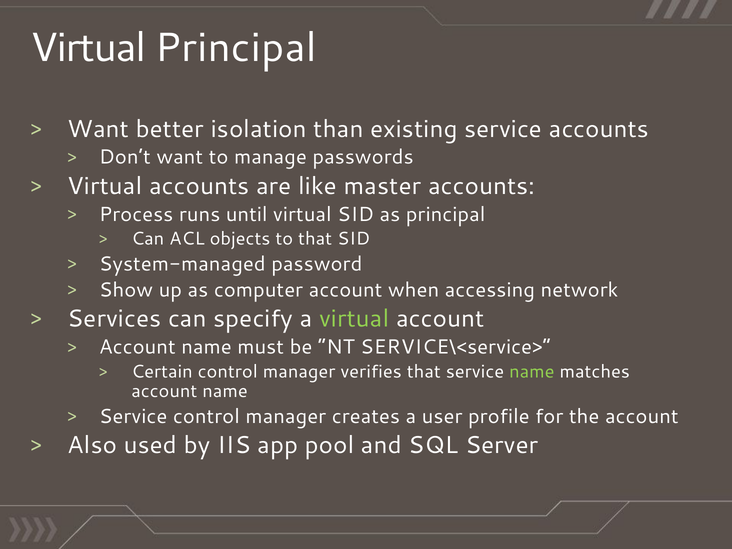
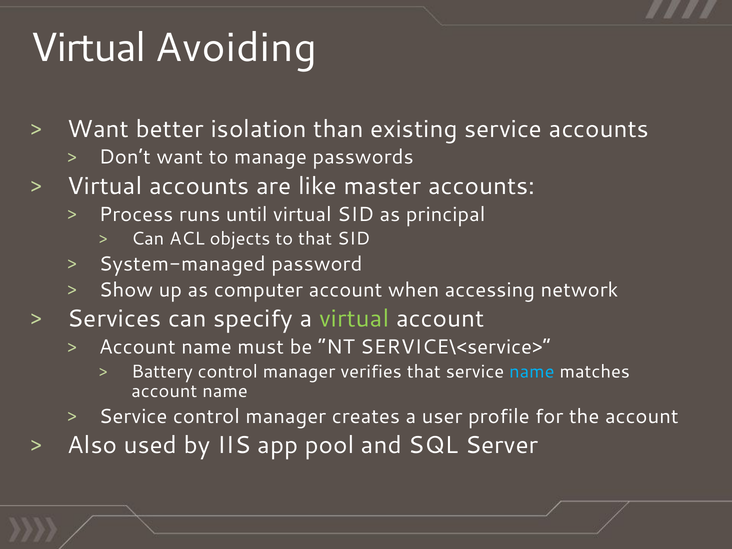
Virtual Principal: Principal -> Avoiding (236, 48)
Certain: Certain -> Battery (162, 372)
name colour: light green -> light blue (532, 372)
